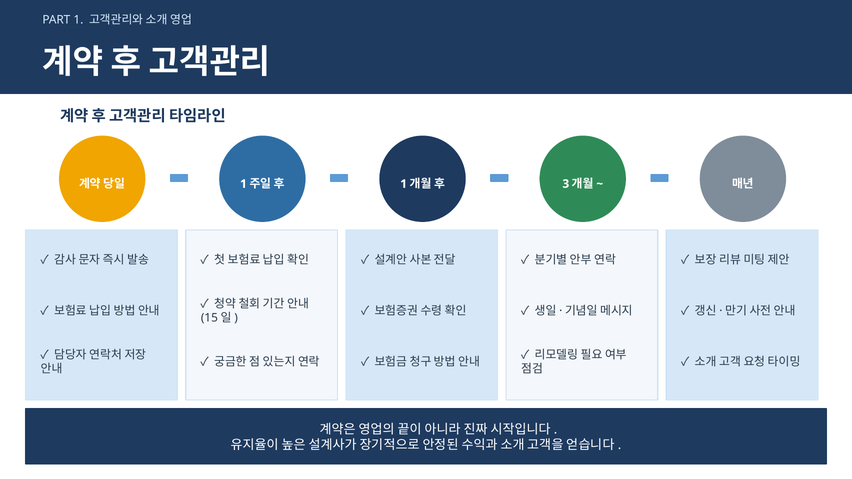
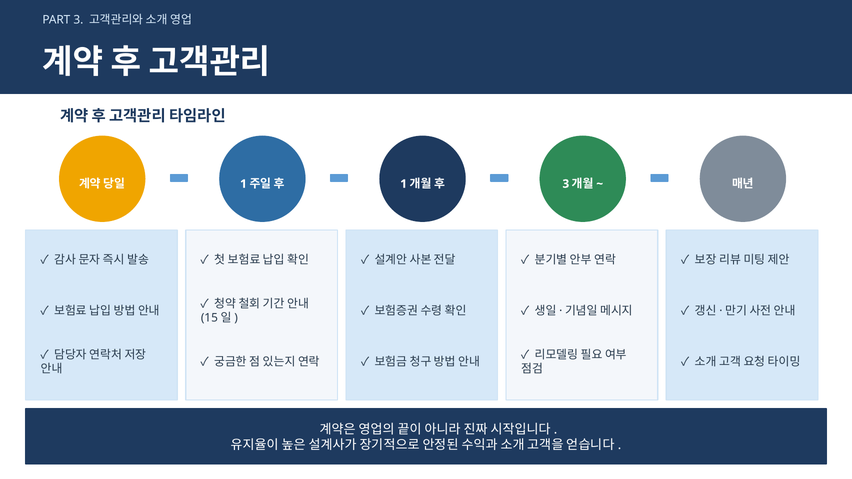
PART 1: 1 -> 3 (78, 20)
